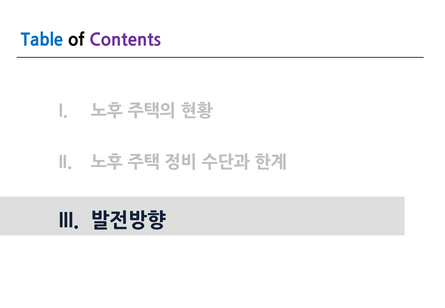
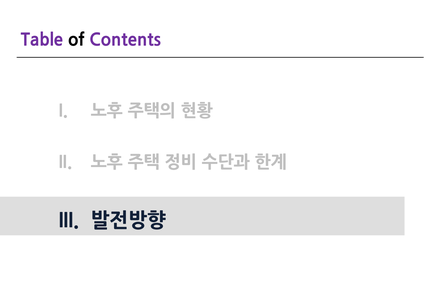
Table colour: blue -> purple (42, 40)
